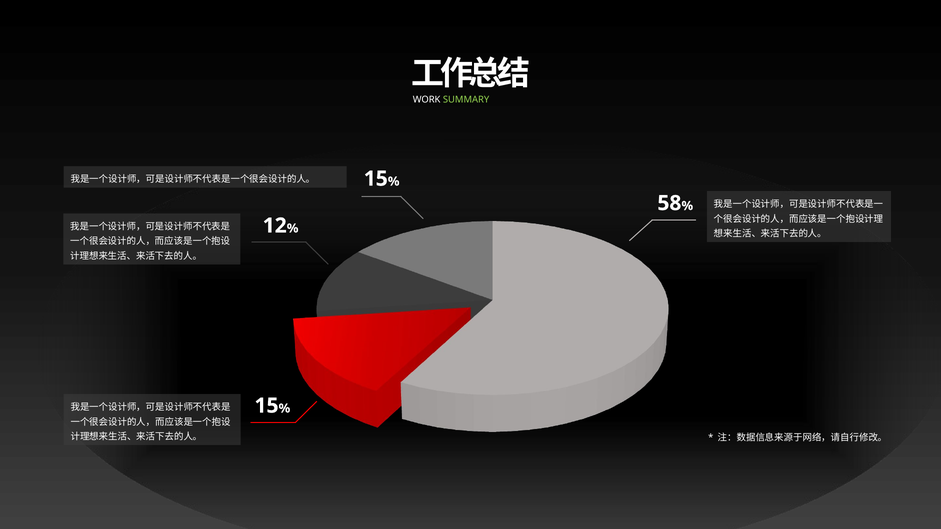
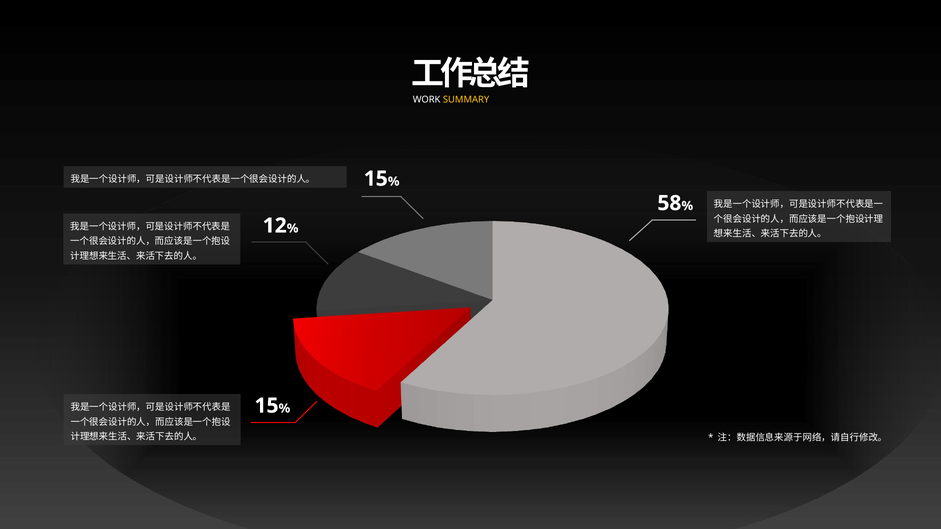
SUMMARY colour: light green -> yellow (466, 99)
